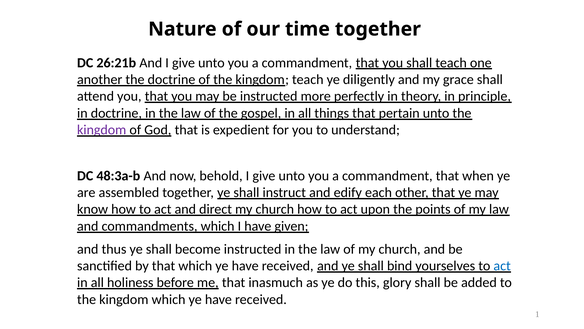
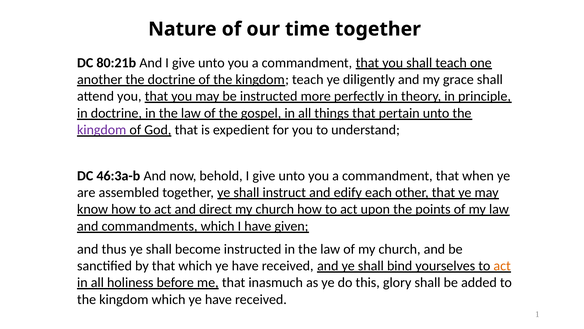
26:21b: 26:21b -> 80:21b (116, 63)
48:3a-b: 48:3a-b -> 46:3a-b (118, 175)
act colour: blue -> orange (502, 265)
